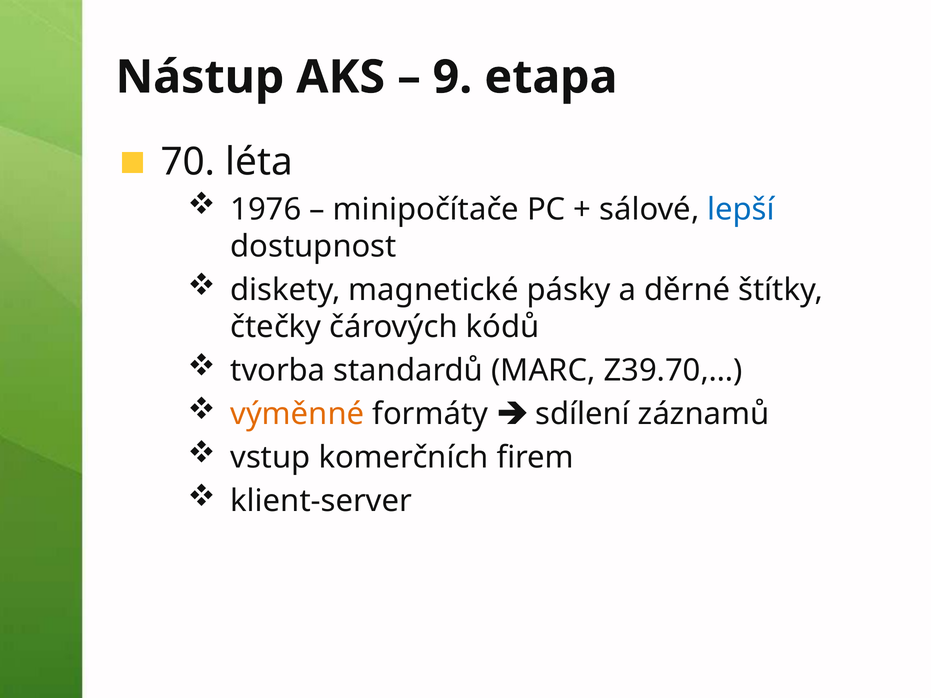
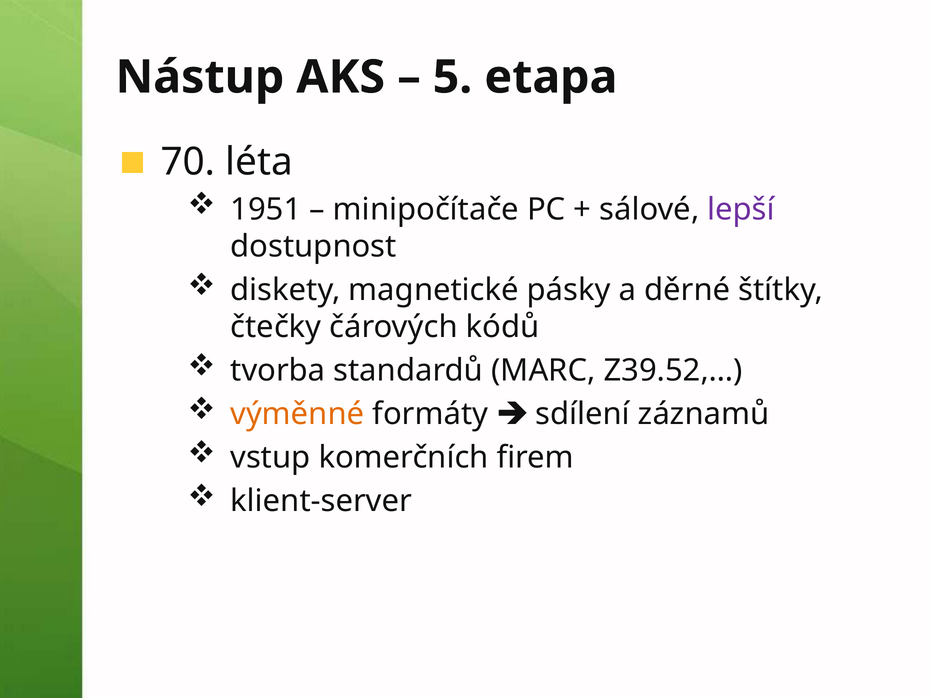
9: 9 -> 5 (452, 77)
1976: 1976 -> 1951 (266, 209)
lepší colour: blue -> purple (741, 209)
Z39.70,…: Z39.70,… -> Z39.52,… (673, 371)
